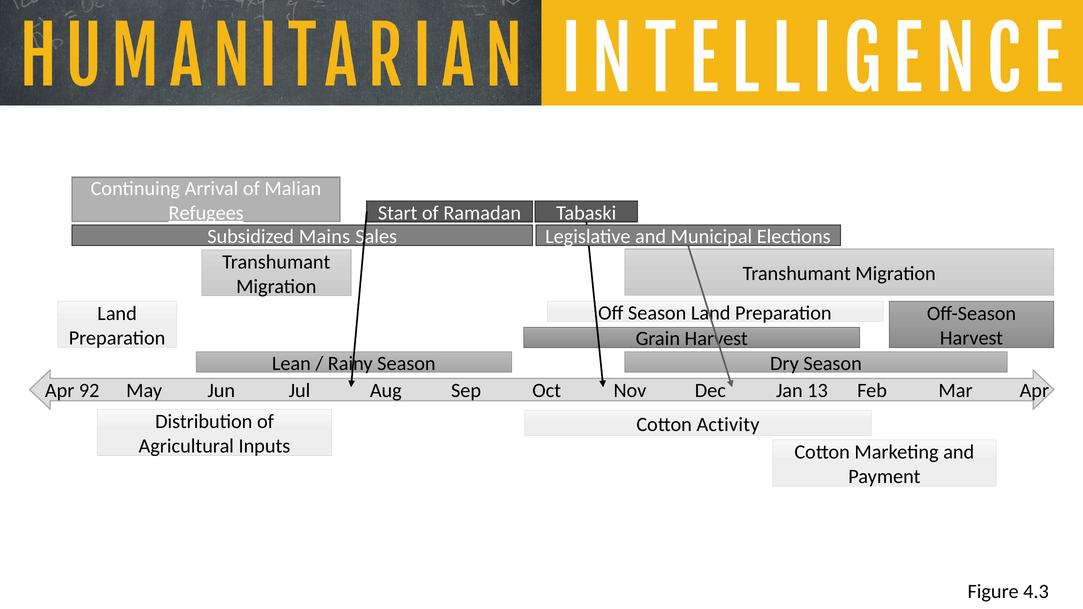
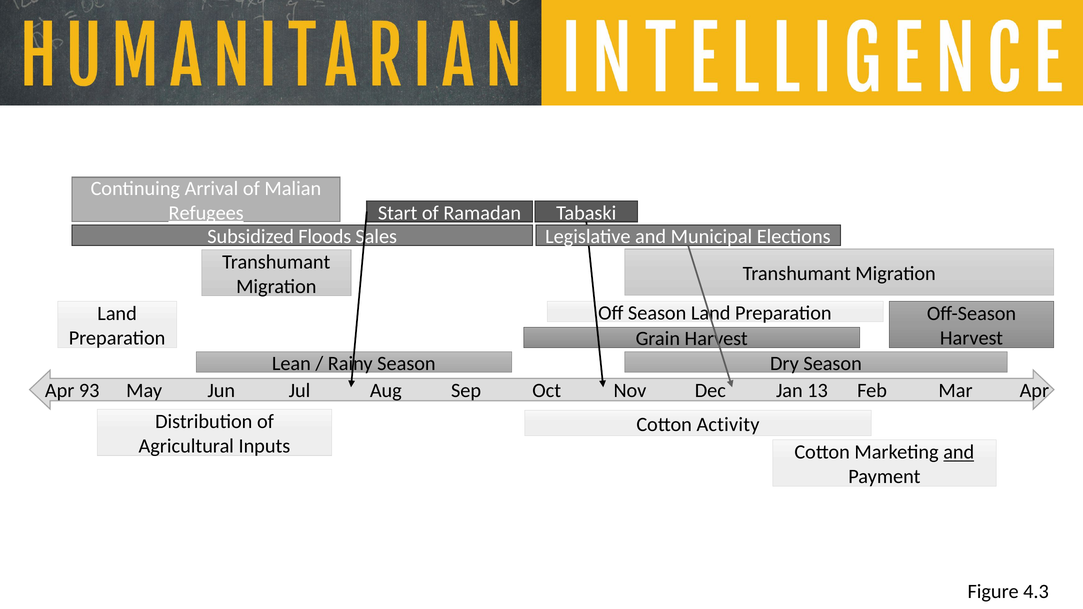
Mains: Mains -> Floods (325, 237)
92: 92 -> 93 (89, 391)
and underline: none -> present (959, 452)
